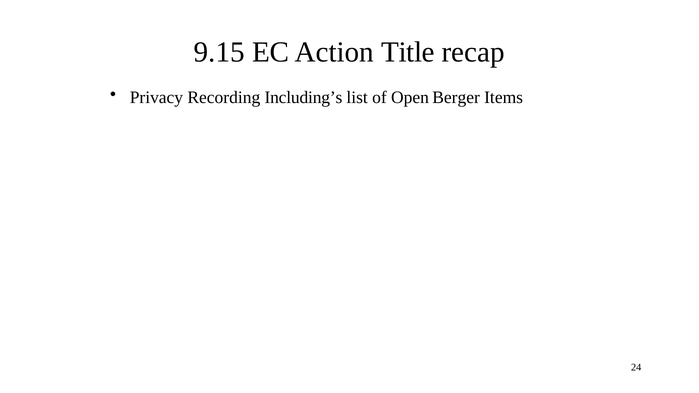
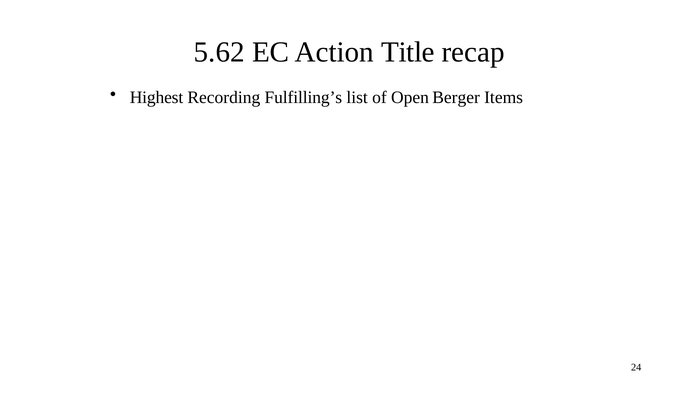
9.15: 9.15 -> 5.62 (219, 52)
Privacy: Privacy -> Highest (156, 97)
Including’s: Including’s -> Fulfilling’s (303, 97)
